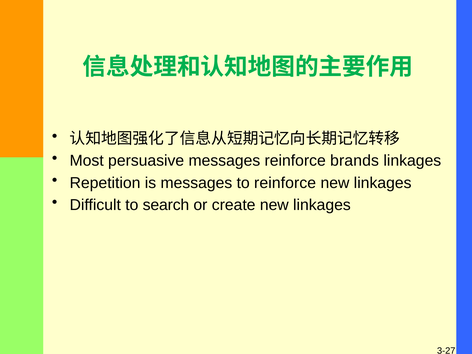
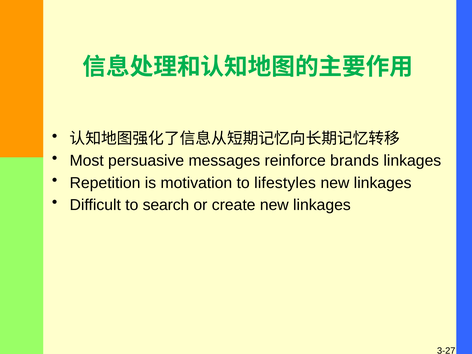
is messages: messages -> motivation (196, 183)
to reinforce: reinforce -> lifestyles (285, 183)
